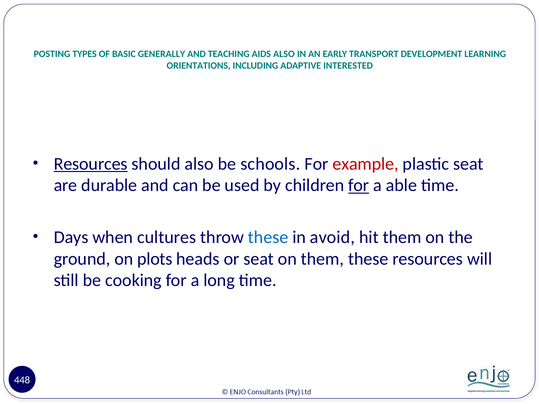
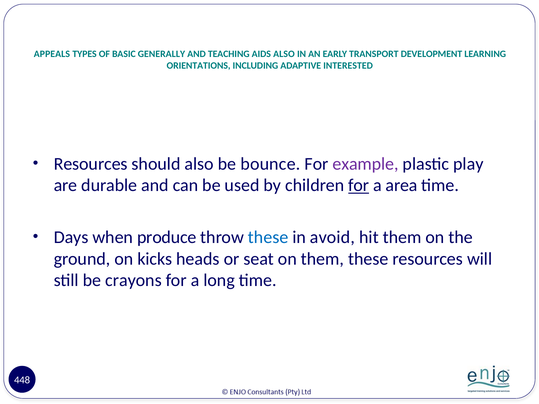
POSTING: POSTING -> APPEALS (52, 54)
Resources underline: present -> none (91, 164)
schools: schools -> bounce (270, 164)
example colour: red -> purple (366, 164)
plastic seat: seat -> play (468, 164)
able: able -> area (402, 186)
cultures: cultures -> produce (167, 237)
plots: plots -> kicks (155, 259)
cooking: cooking -> crayons (134, 280)
